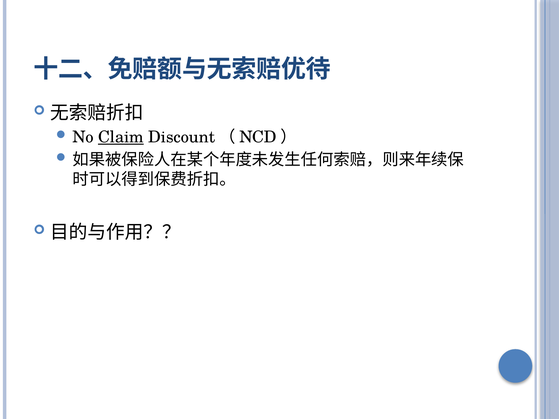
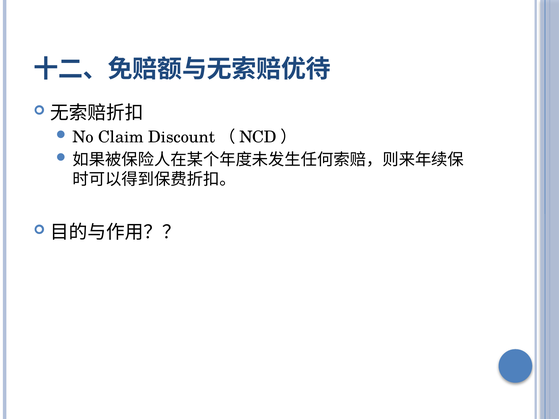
Claim underline: present -> none (121, 137)
